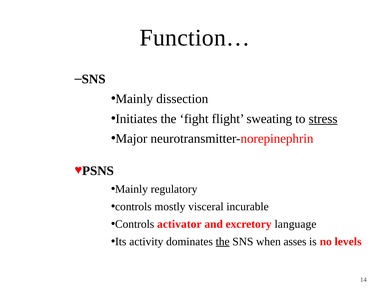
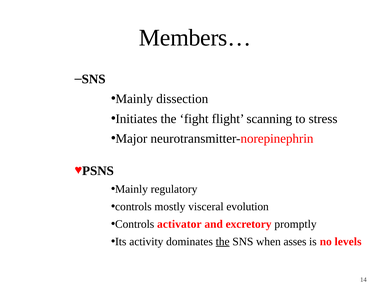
Function…: Function… -> Members… (195, 38)
sweating: sweating -> scanning (269, 119)
stress underline: present -> none (323, 119)
incurable: incurable -> evolution (248, 206)
language: language -> promptly (296, 224)
